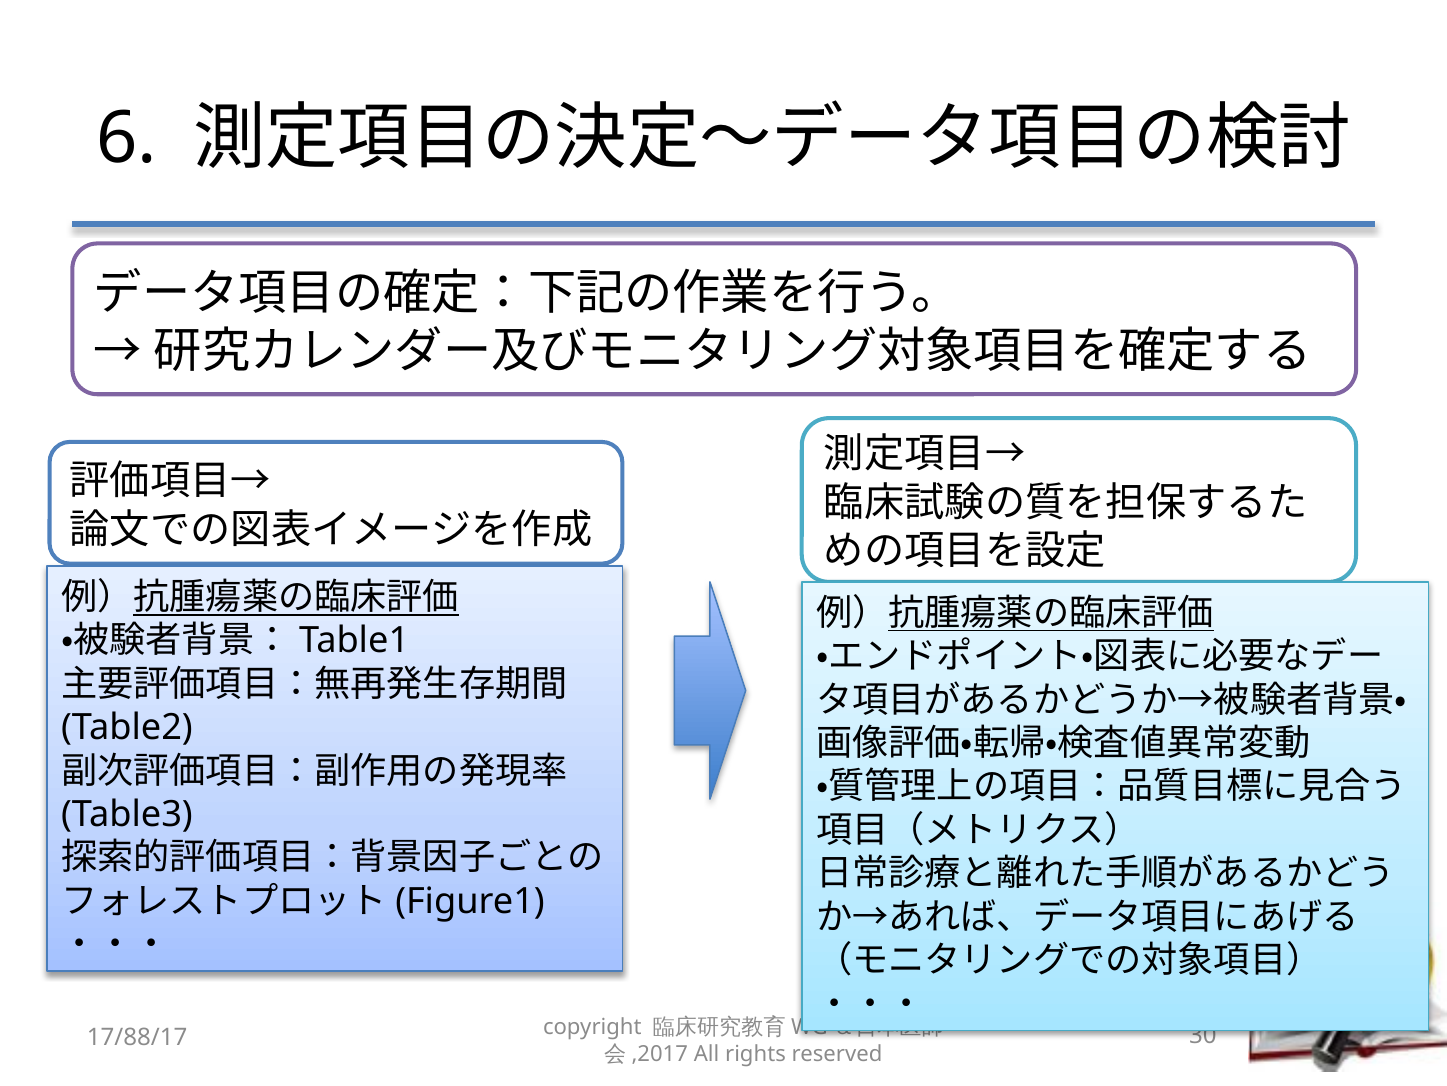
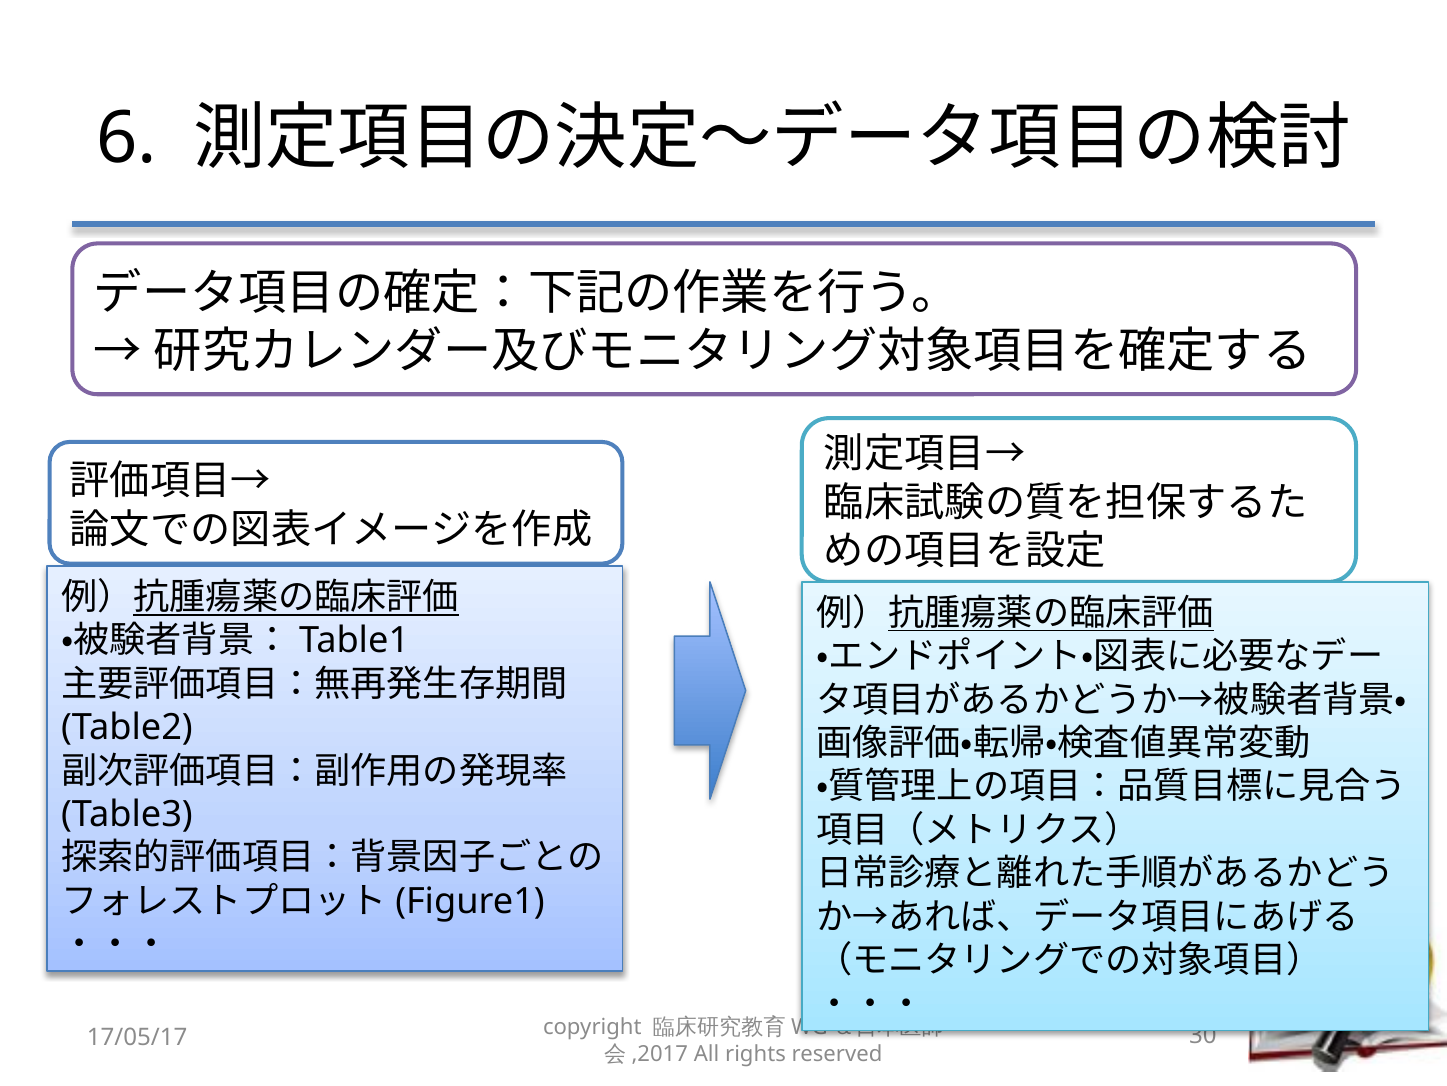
17/88/17: 17/88/17 -> 17/05/17 (137, 1036)
